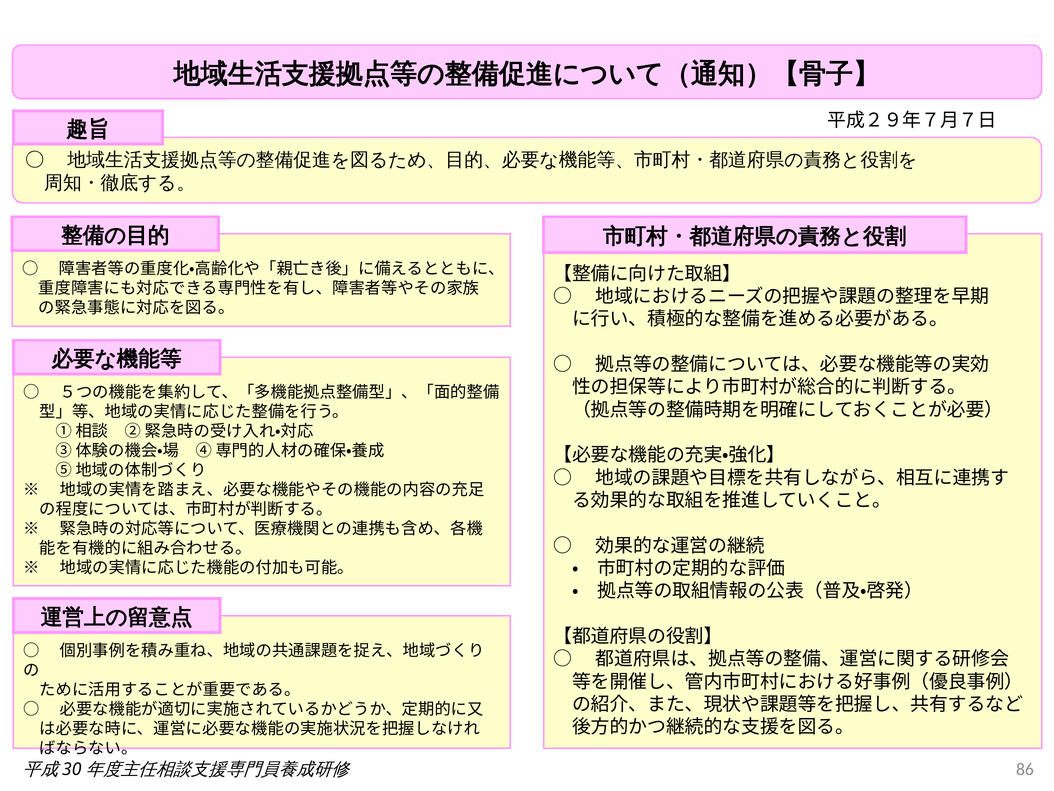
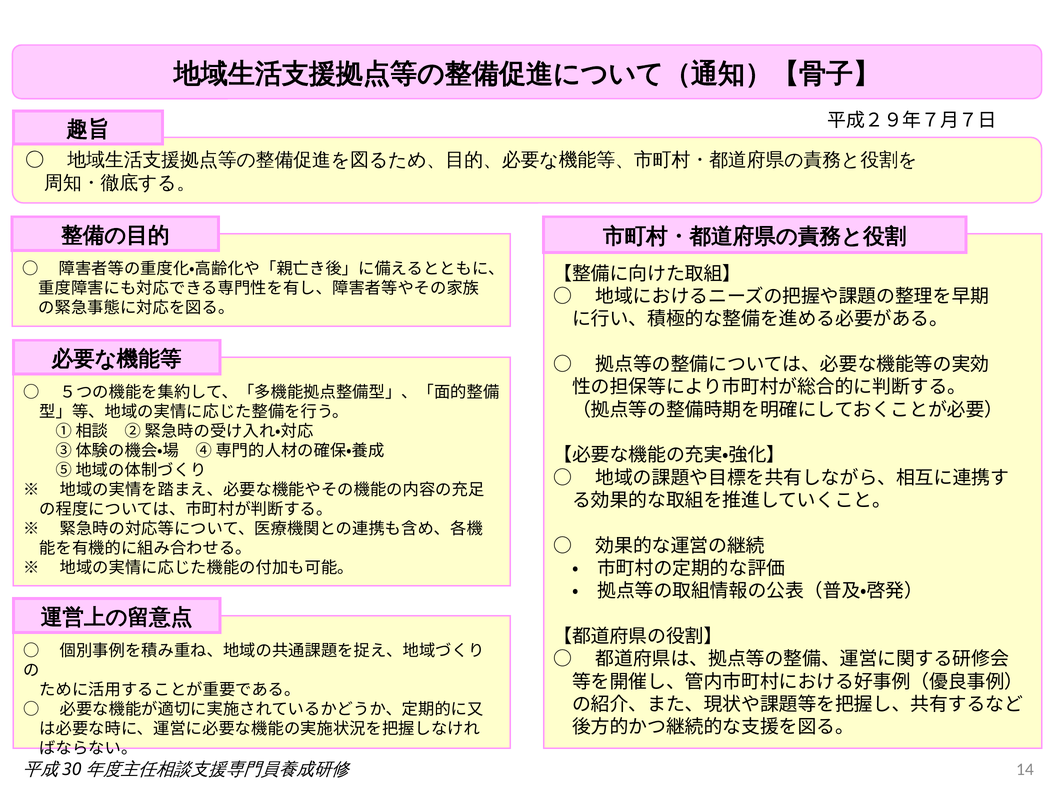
86: 86 -> 14 (1025, 769)
